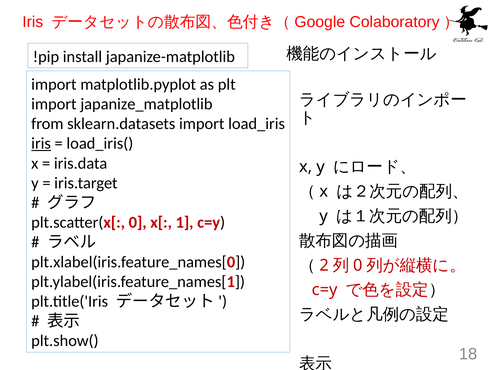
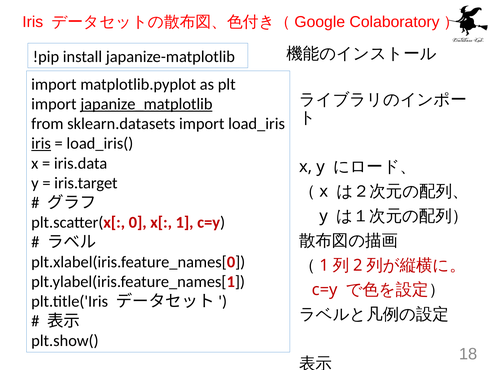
japanize_matplotlib underline: none -> present (146, 104)
2: 2 -> 1 (324, 265)
0: 0 -> 2 (358, 265)
